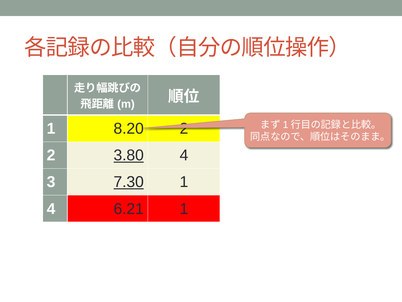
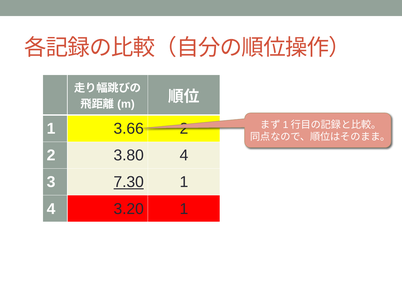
8.20: 8.20 -> 3.66 (129, 128)
3.80 underline: present -> none (129, 155)
6.21: 6.21 -> 3.20 (129, 209)
